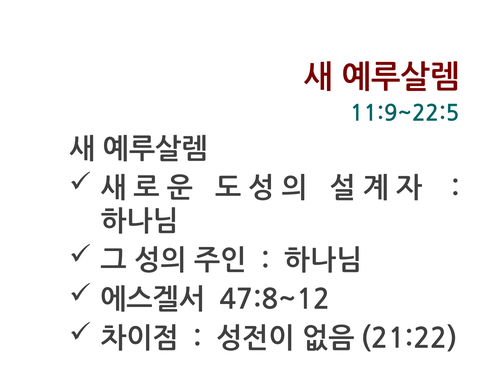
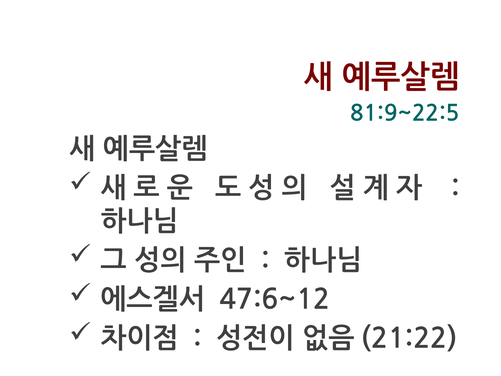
11:9~22:5: 11:9~22:5 -> 81:9~22:5 (405, 113)
47:8~12: 47:8~12 -> 47:6~12 (275, 300)
